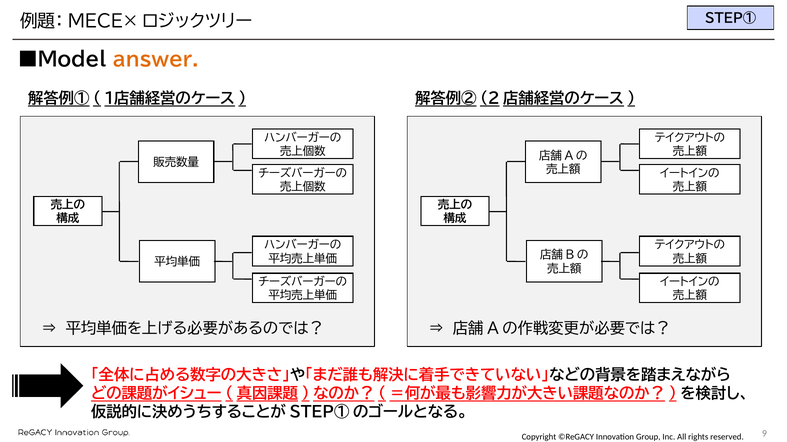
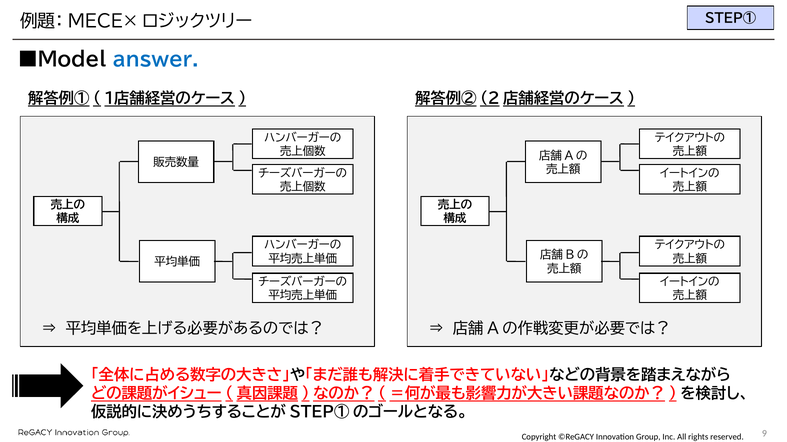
answer colour: orange -> blue (156, 60)
